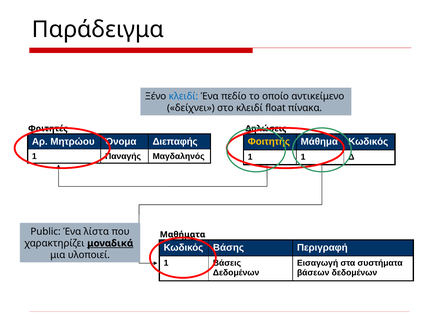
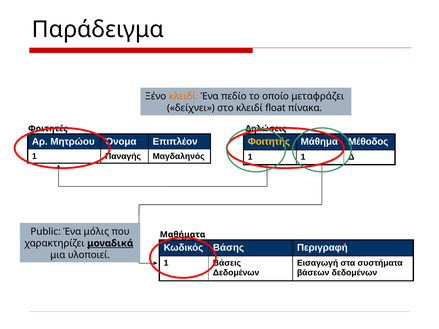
κλειδί colour: blue -> orange (183, 96)
αντικείμενο: αντικείμενο -> μεταφράζει (318, 96)
Διεπαφής: Διεπαφής -> Επιπλέον (175, 142)
Μάθημα Κωδικός: Κωδικός -> Μέθοδος (368, 142)
λίστα: λίστα -> μόλις (96, 232)
